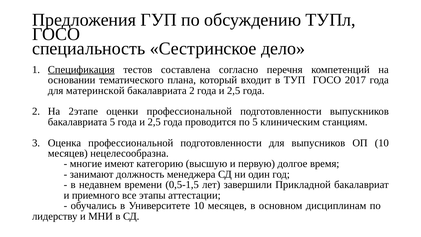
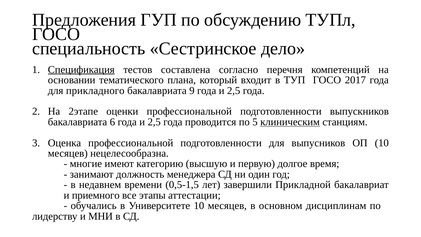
материнской: материнской -> прикладного (95, 90)
бакалавриата 2: 2 -> 9 (192, 90)
бакалавриата 5: 5 -> 6 (112, 122)
клиническим underline: none -> present (290, 122)
